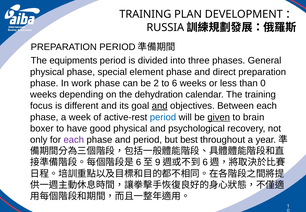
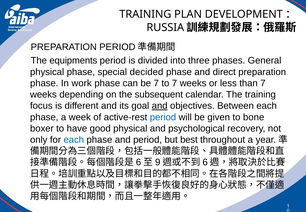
element: element -> decided (147, 72)
be 2: 2 -> 7 (156, 83)
to 6: 6 -> 7 (175, 83)
than 0: 0 -> 7 (263, 83)
dehydration: dehydration -> subsequent (159, 94)
given underline: present -> none (219, 117)
brain: brain -> bone (254, 117)
each colour: purple -> blue (74, 140)
